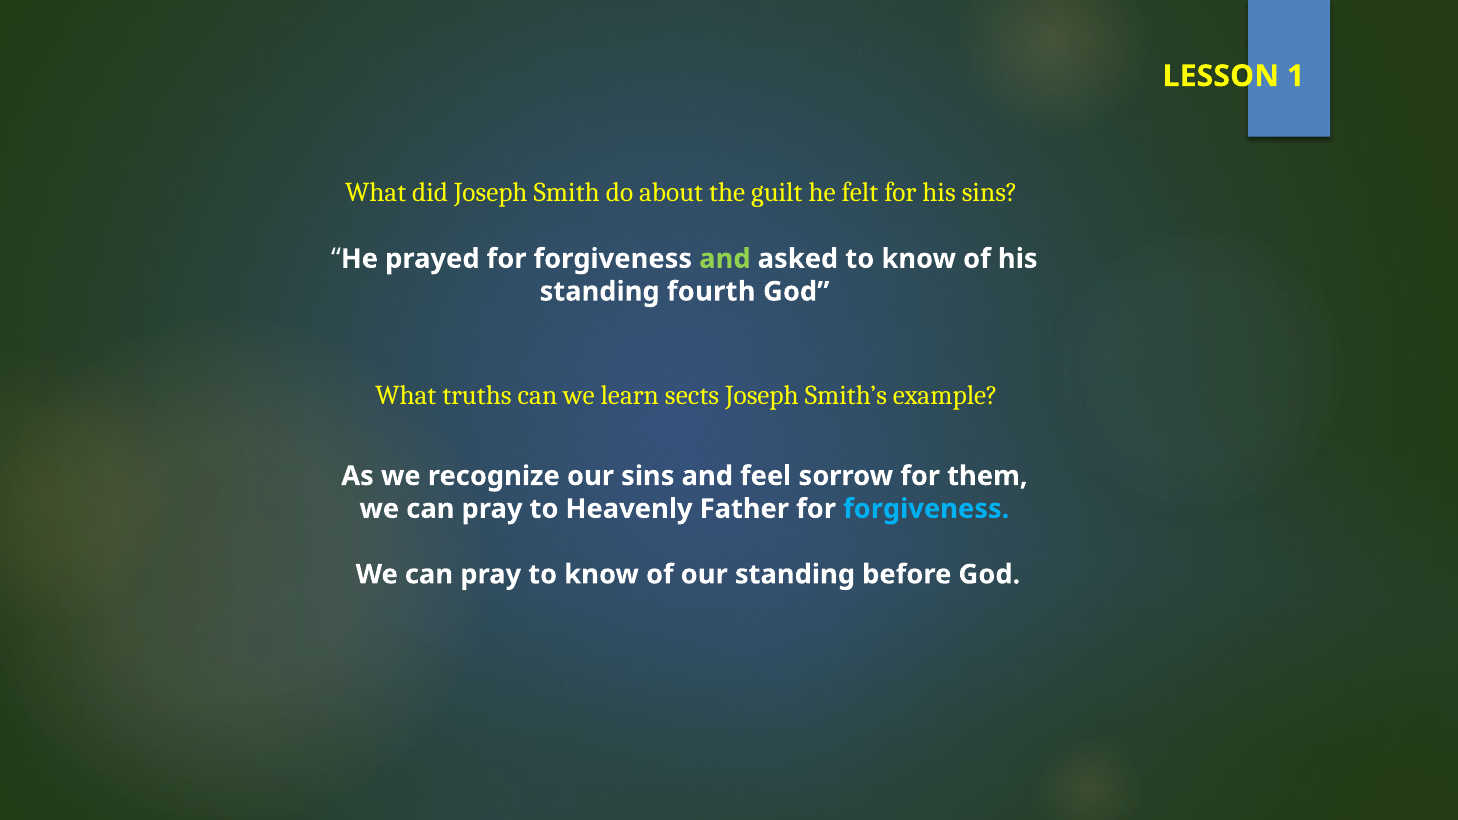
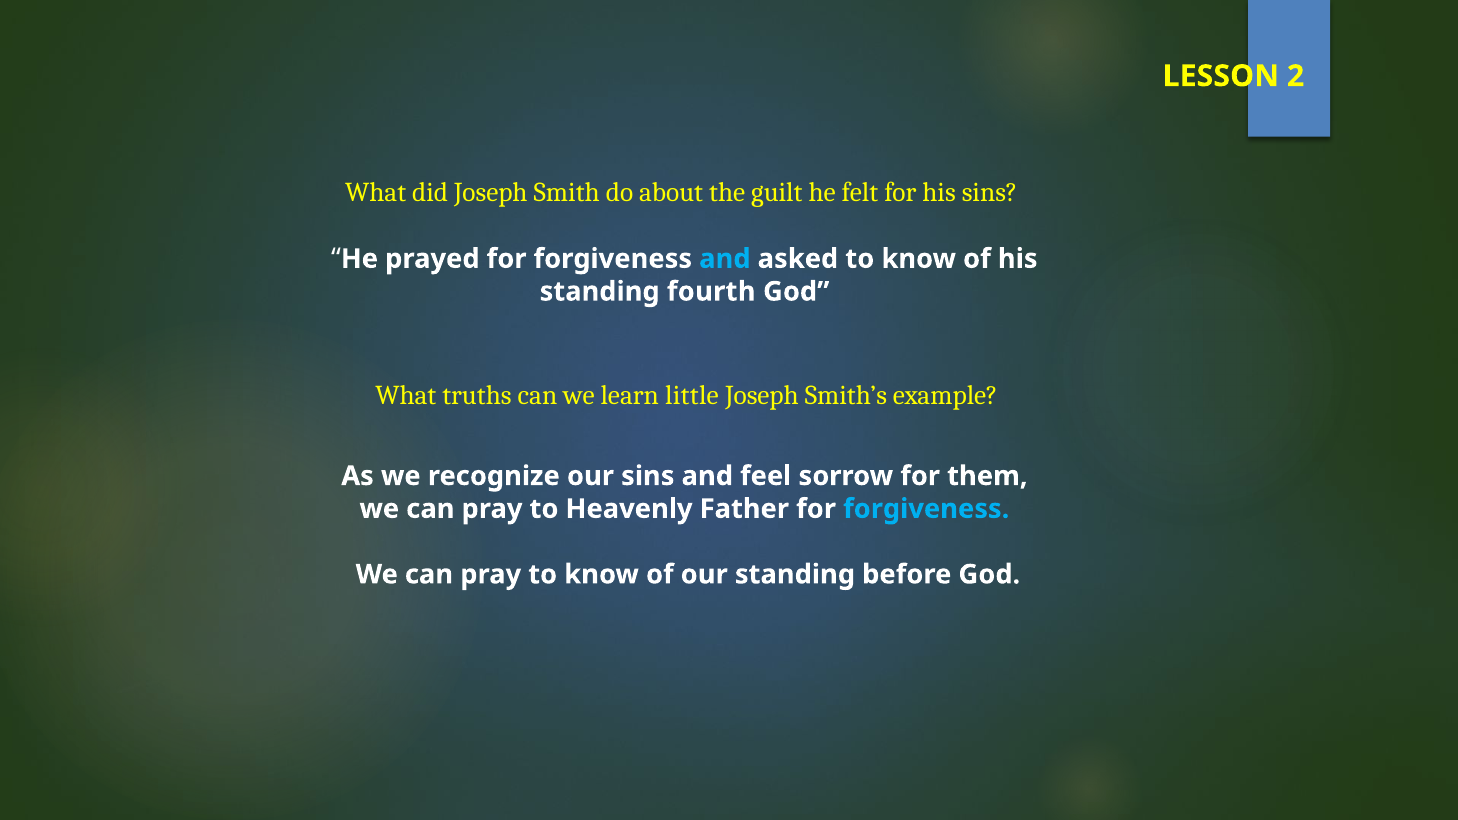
1: 1 -> 2 (1296, 76)
and colour: light green -> light blue (725, 259)
sects: sects -> little (692, 395)
